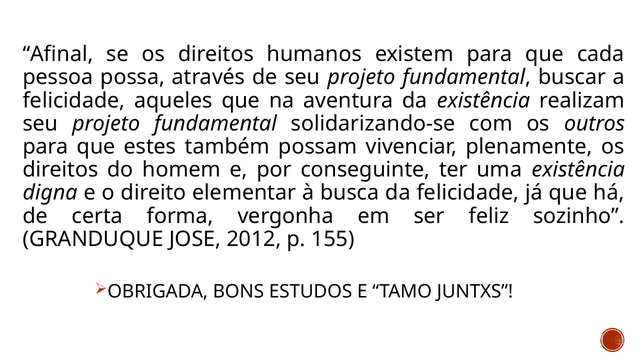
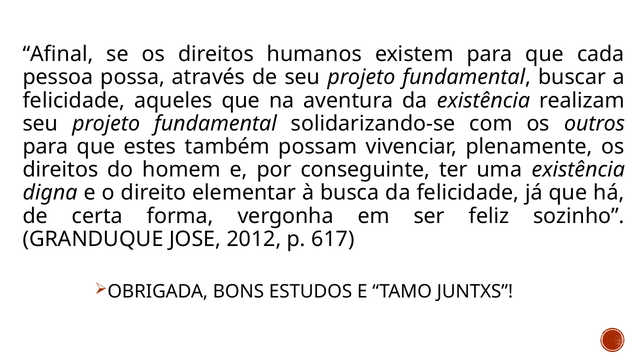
155: 155 -> 617 (333, 239)
